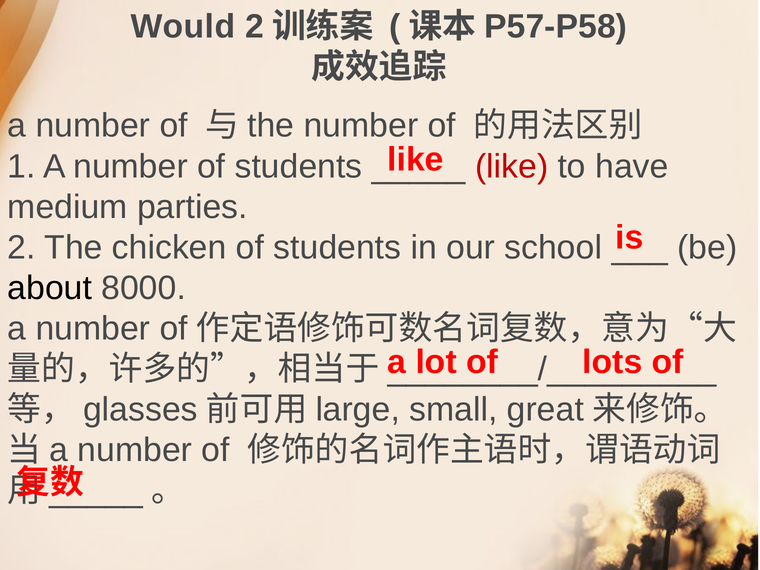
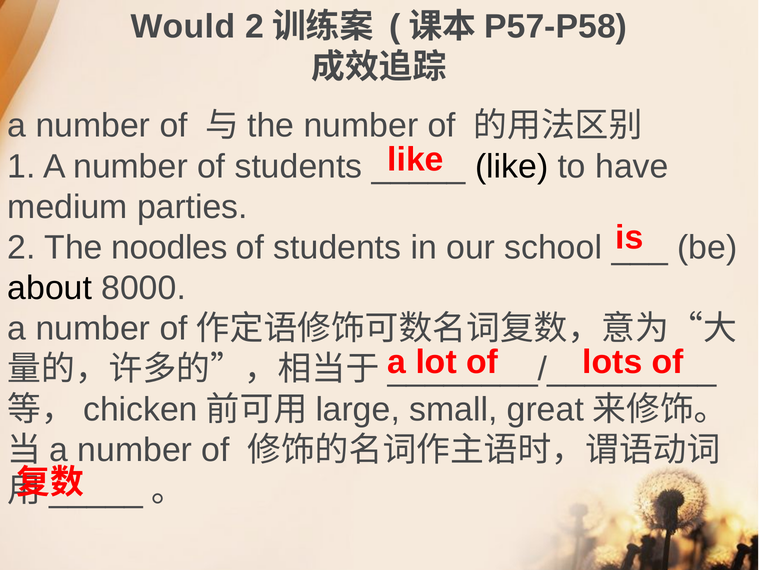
like colour: red -> black (512, 166)
chicken: chicken -> noodles (169, 247)
glasses: glasses -> chicken (140, 410)
